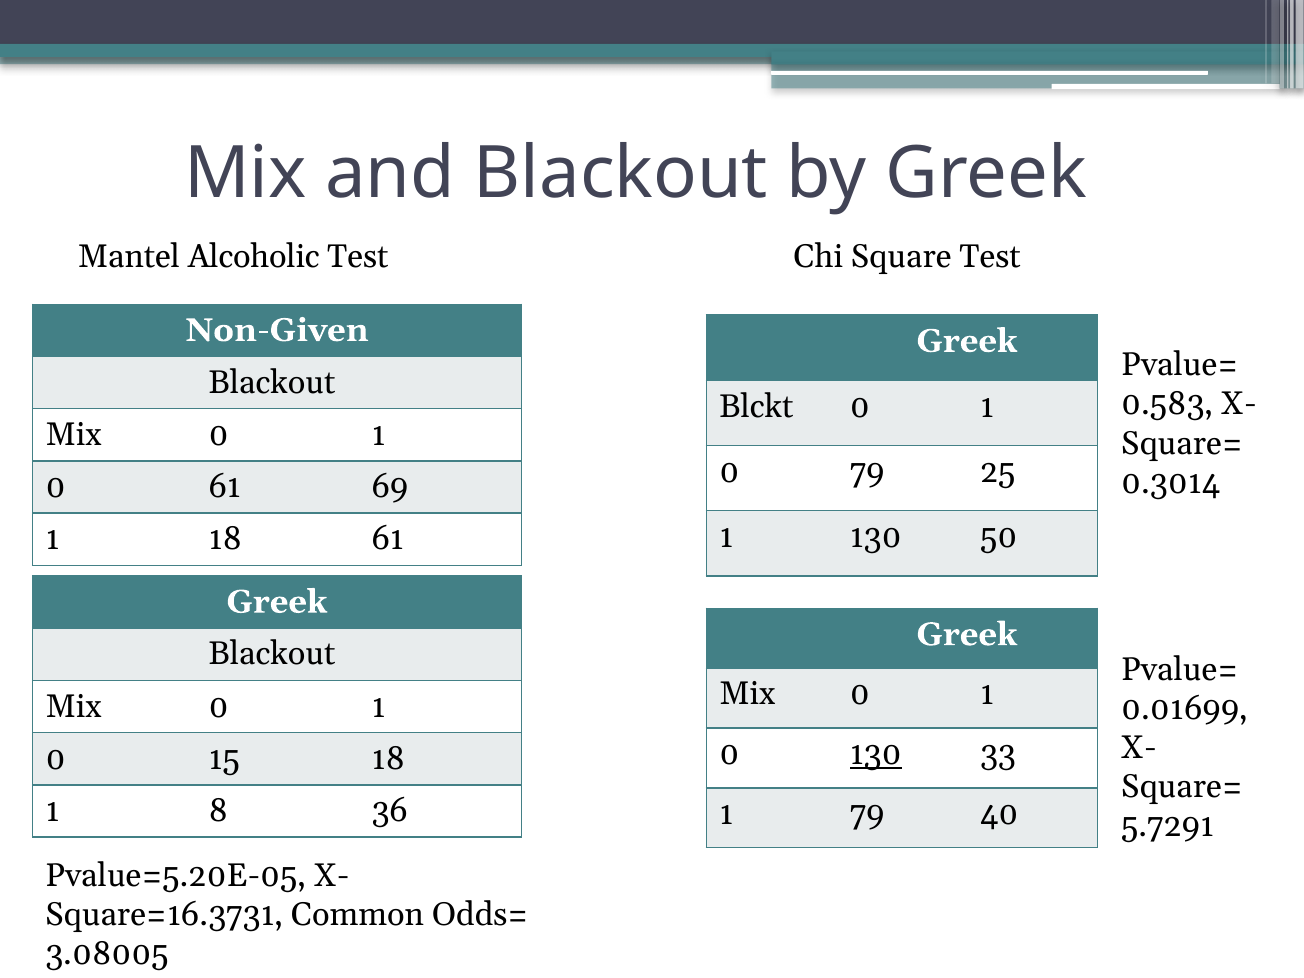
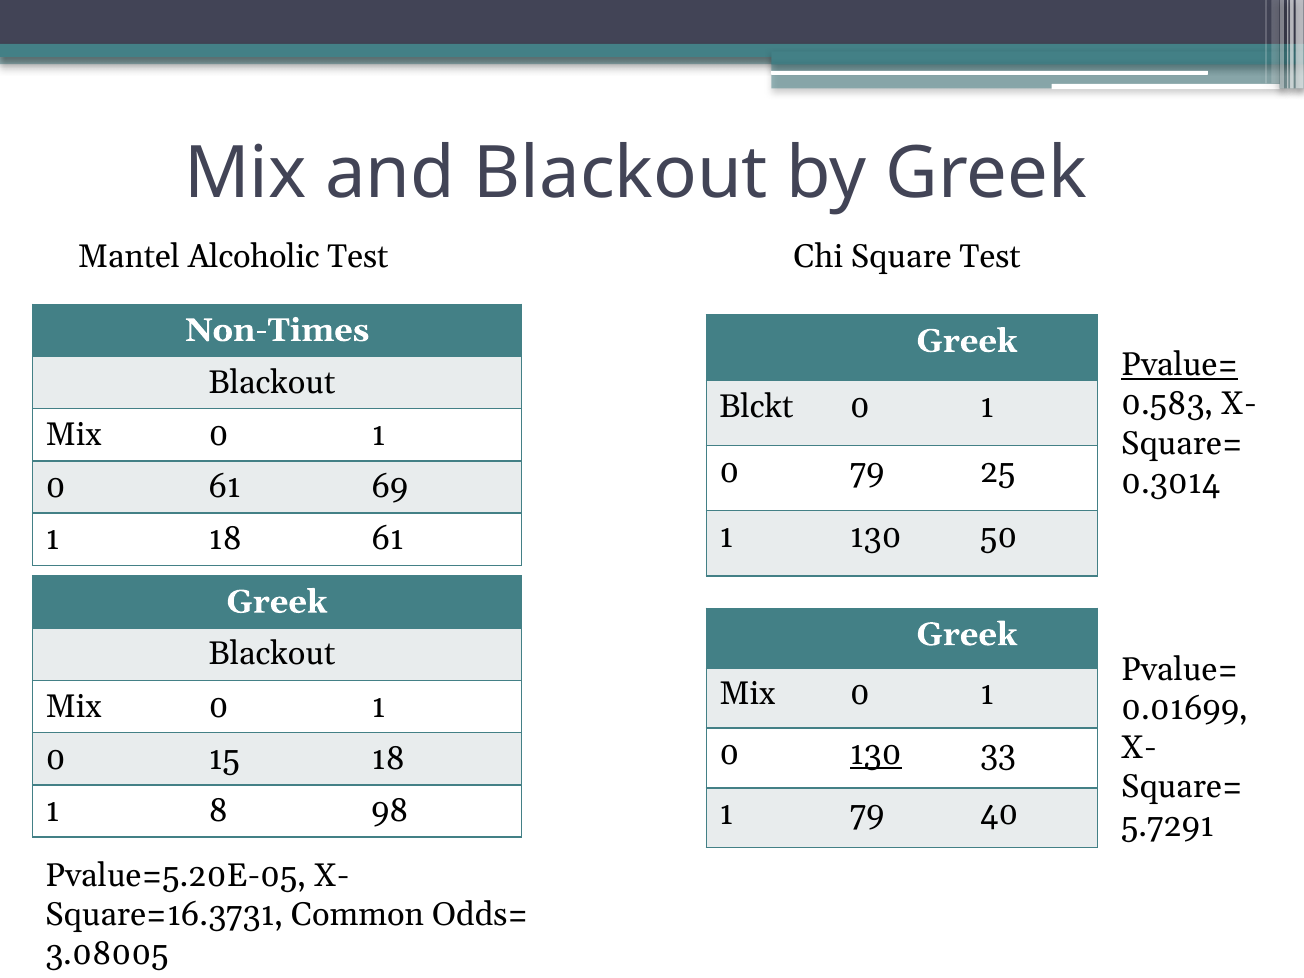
Non-Given: Non-Given -> Non-Times (277, 330)
Pvalue= underline: none -> present (1180, 365)
36: 36 -> 98 (390, 811)
